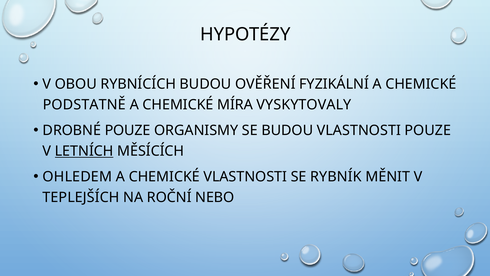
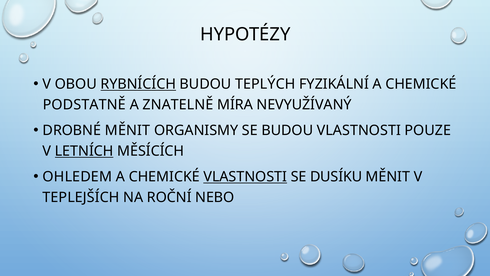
RYBNÍCÍCH underline: none -> present (138, 84)
OVĚŘENÍ: OVĚŘENÍ -> TEPLÝCH (265, 84)
CHEMICKÉ: CHEMICKÉ -> ZNATELNĚ (178, 105)
VYSKYTOVALY: VYSKYTOVALY -> NEVYUŽÍVANÝ (304, 105)
DROBNÉ POUZE: POUZE -> MĚNIT (128, 130)
VLASTNOSTI underline: none -> present (245, 177)
RYBNÍK: RYBNÍK -> DUSÍKU (336, 177)
